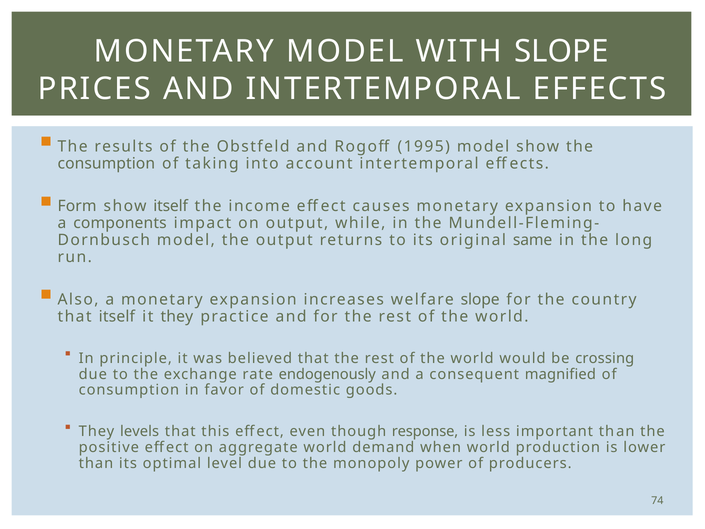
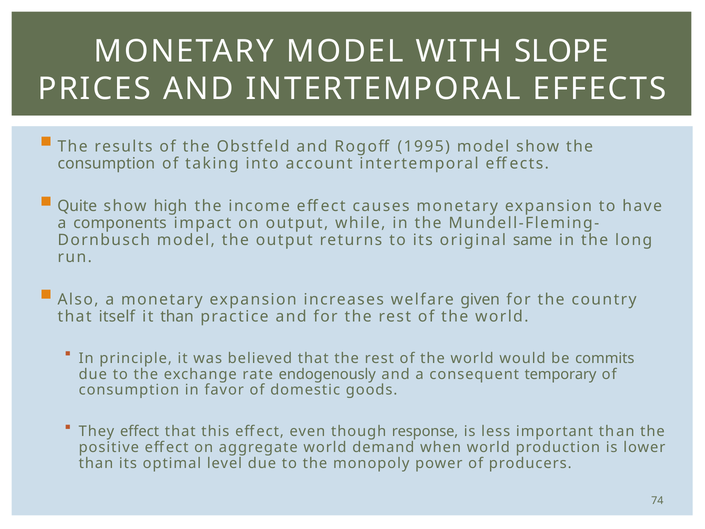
Form: Form -> Quite (77, 206)
show itself: itself -> high (170, 206)
welfare slope: slope -> given (480, 300)
it they: they -> than (177, 316)
crossing: crossing -> commits (605, 358)
magnified: magnified -> temporary (561, 374)
They levels: levels -> effect (140, 431)
